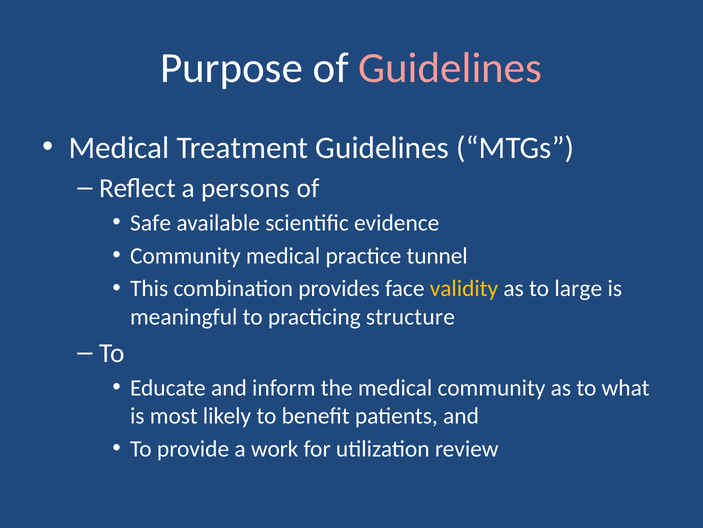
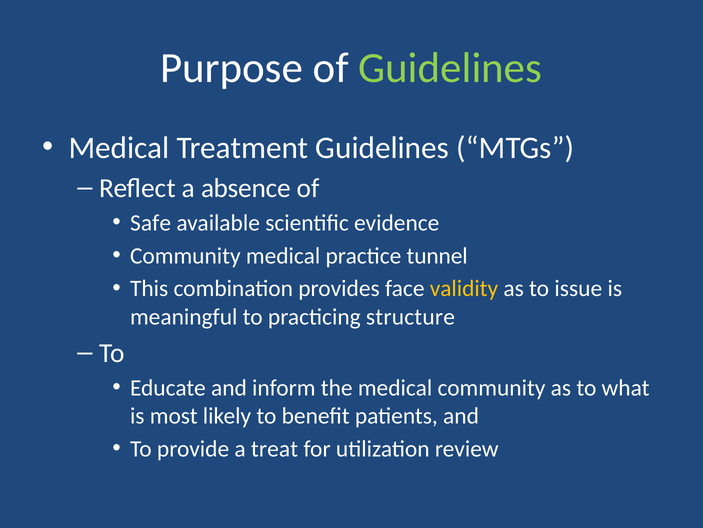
Guidelines colour: pink -> light green (450, 68)
persons: persons -> absence (246, 188)
large: large -> issue (578, 288)
work: work -> treat (275, 448)
